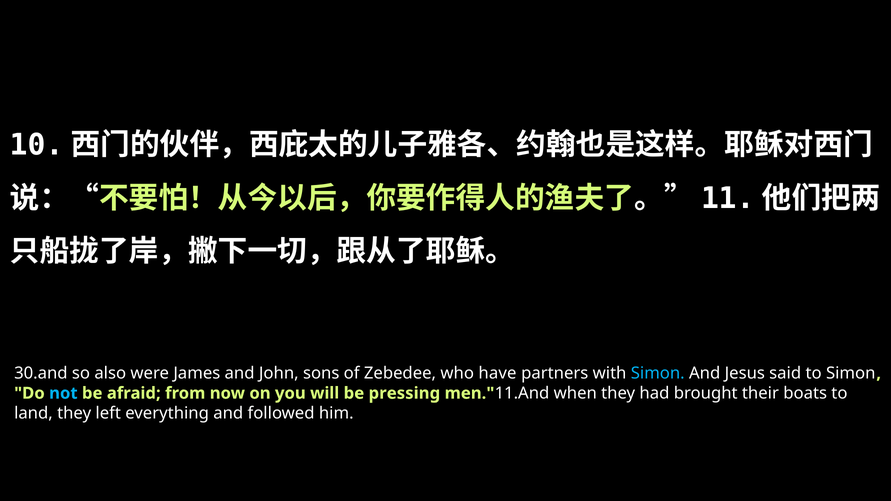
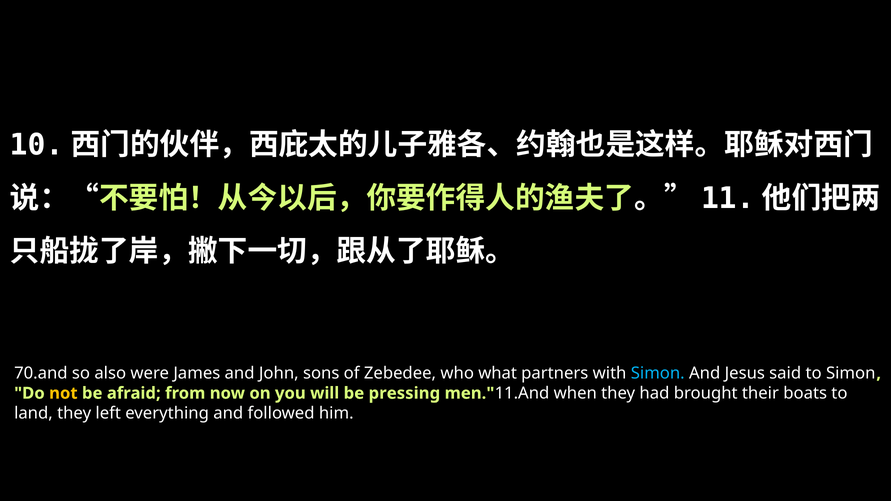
30.and: 30.and -> 70.and (41, 373)
have: have -> what (498, 373)
not colour: light blue -> yellow (63, 393)
